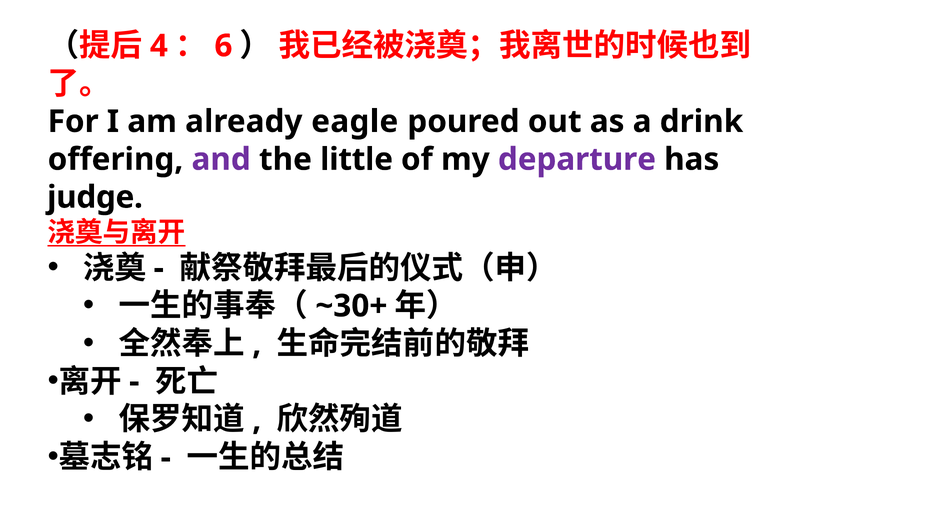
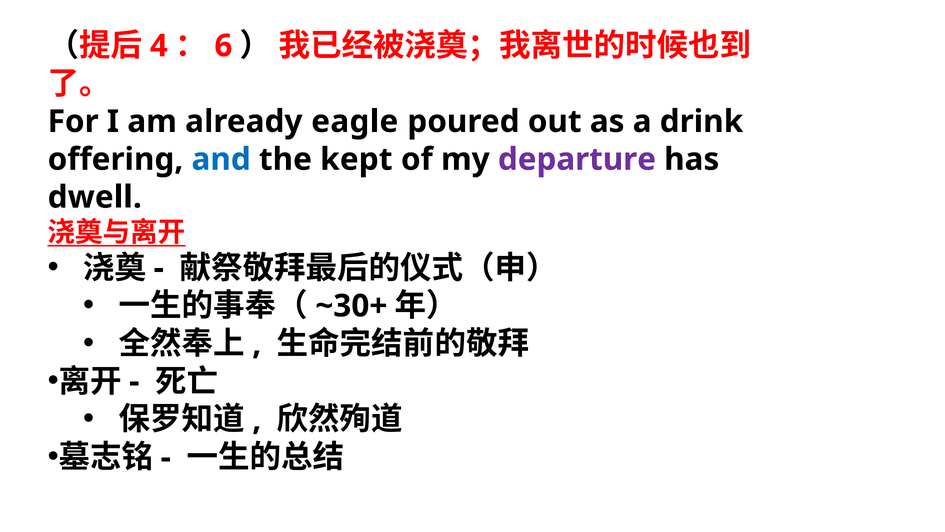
and colour: purple -> blue (221, 159)
little: little -> kept (356, 159)
judge: judge -> dwell (95, 197)
